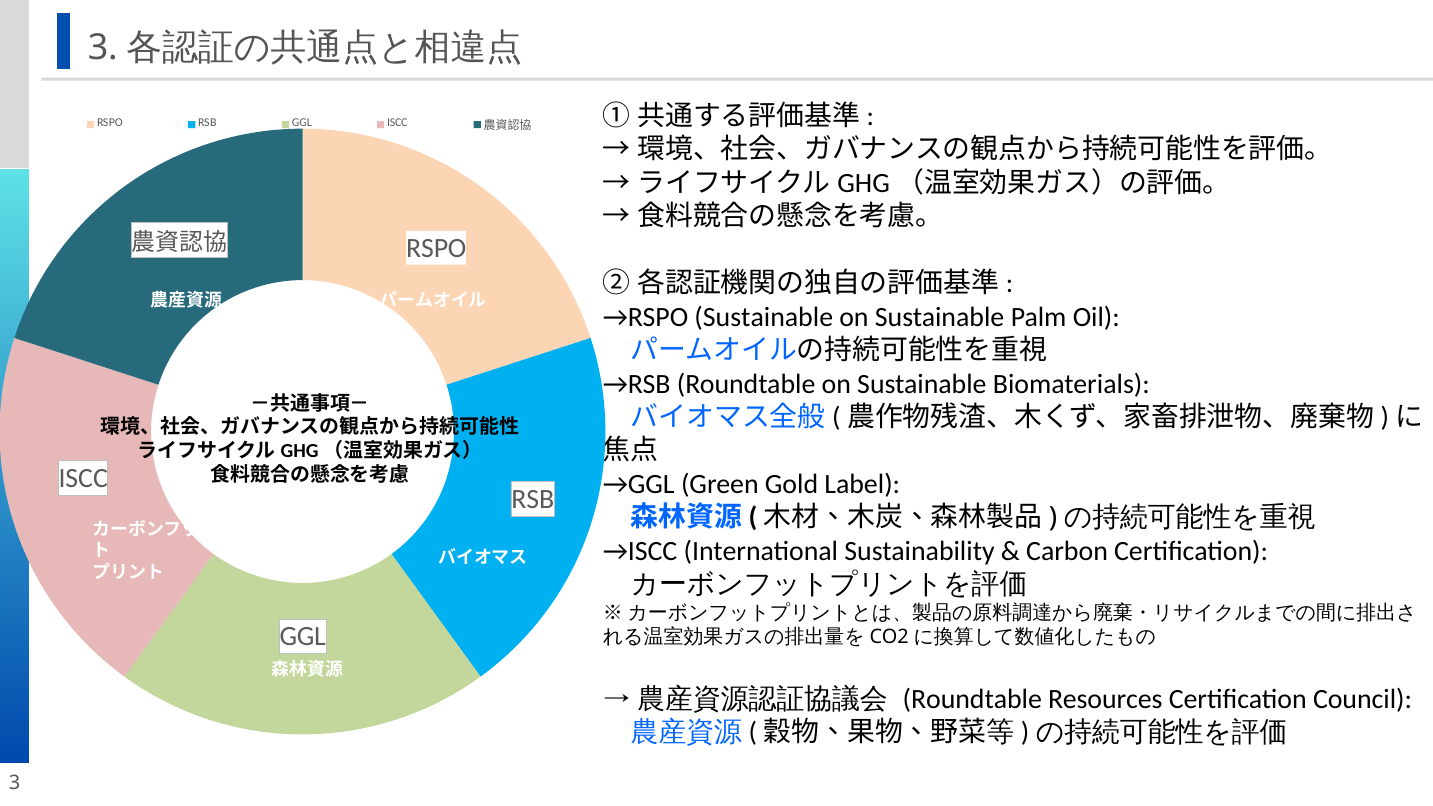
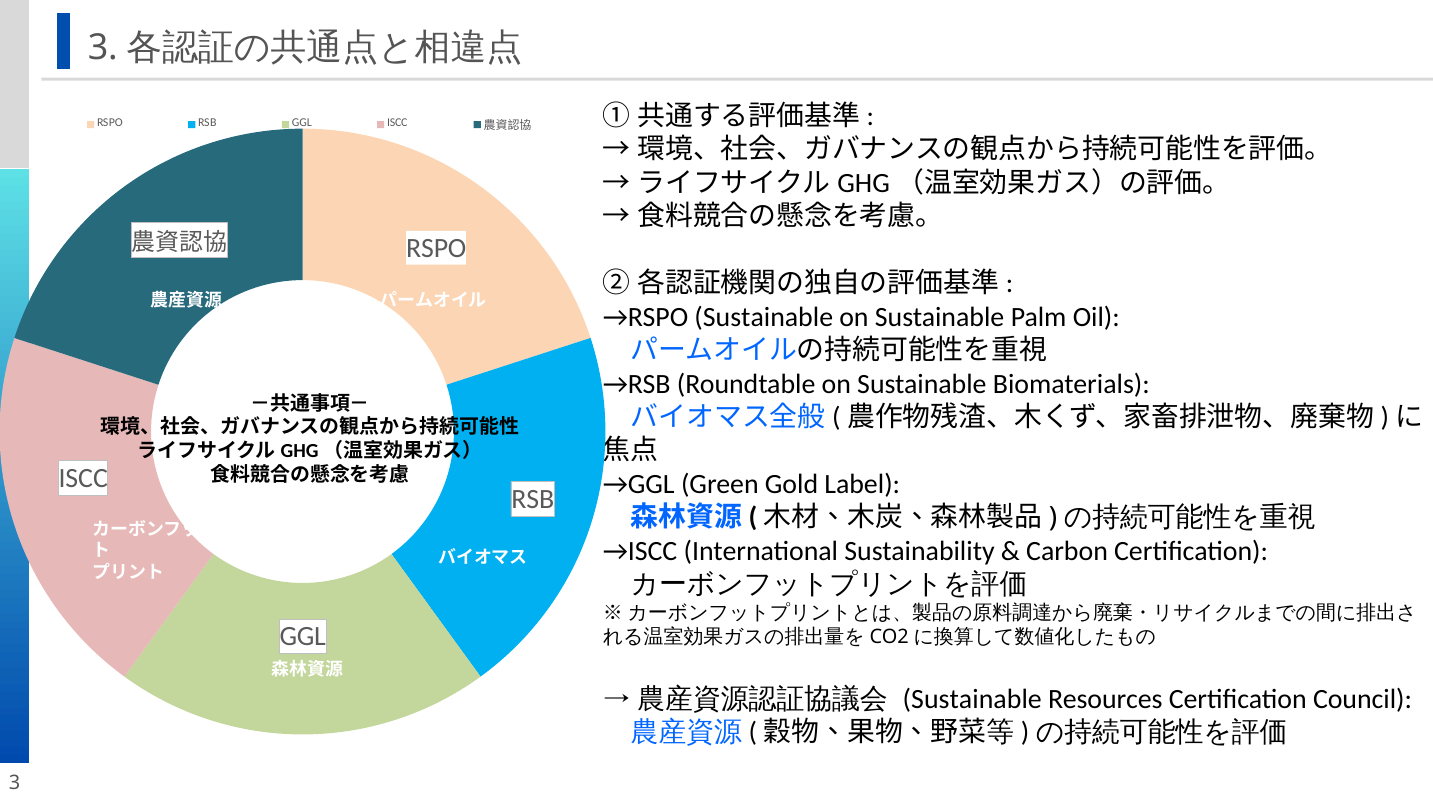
Roundtable: Roundtable -> Sustainable (972, 699)
